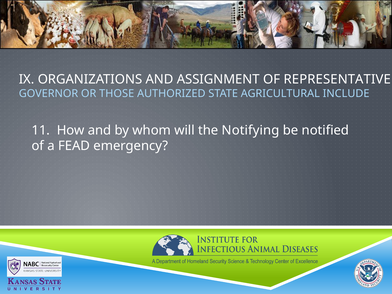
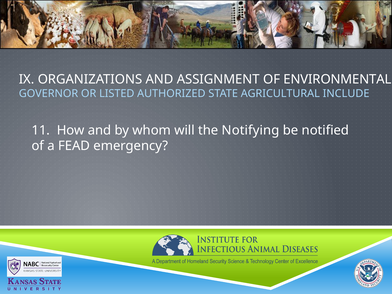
REPRESENTATIVE: REPRESENTATIVE -> ENVIRONMENTAL (337, 79)
THOSE: THOSE -> LISTED (117, 93)
